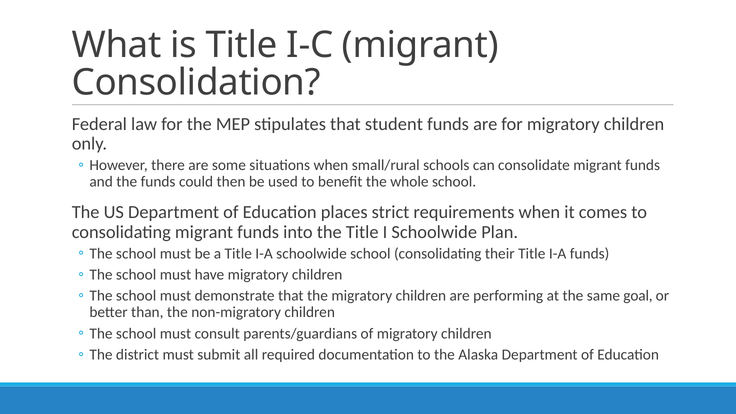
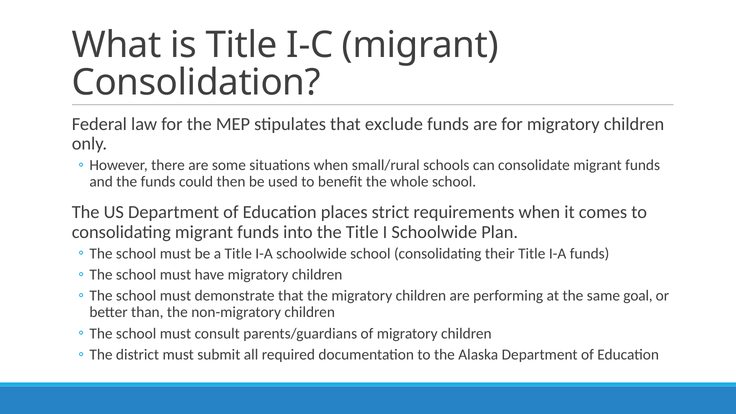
student: student -> exclude (394, 124)
